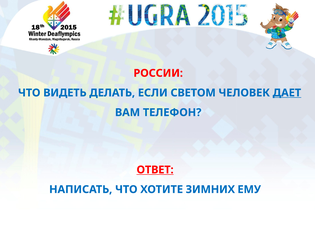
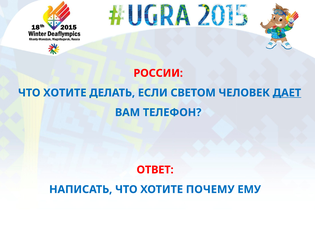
ВИДЕТЬ: ВИДЕТЬ -> ХОТИТЕ (65, 93)
ОТВЕТ underline: present -> none (155, 170)
ЗИМНИХ: ЗИМНИХ -> ПОЧЕМУ (210, 190)
